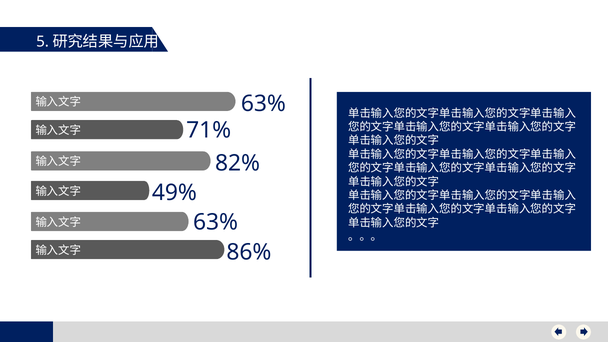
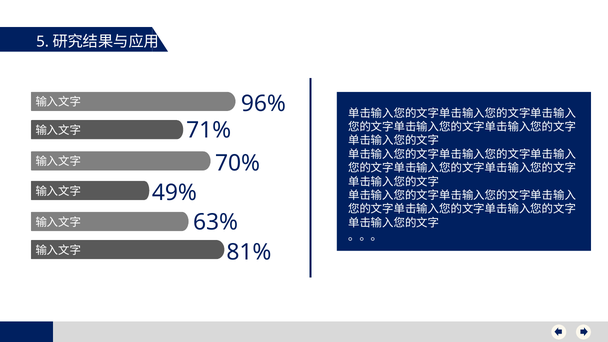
63%: 63% -> 96% (263, 104)
82%: 82% -> 70% (238, 163)
86%: 86% -> 81% (249, 252)
